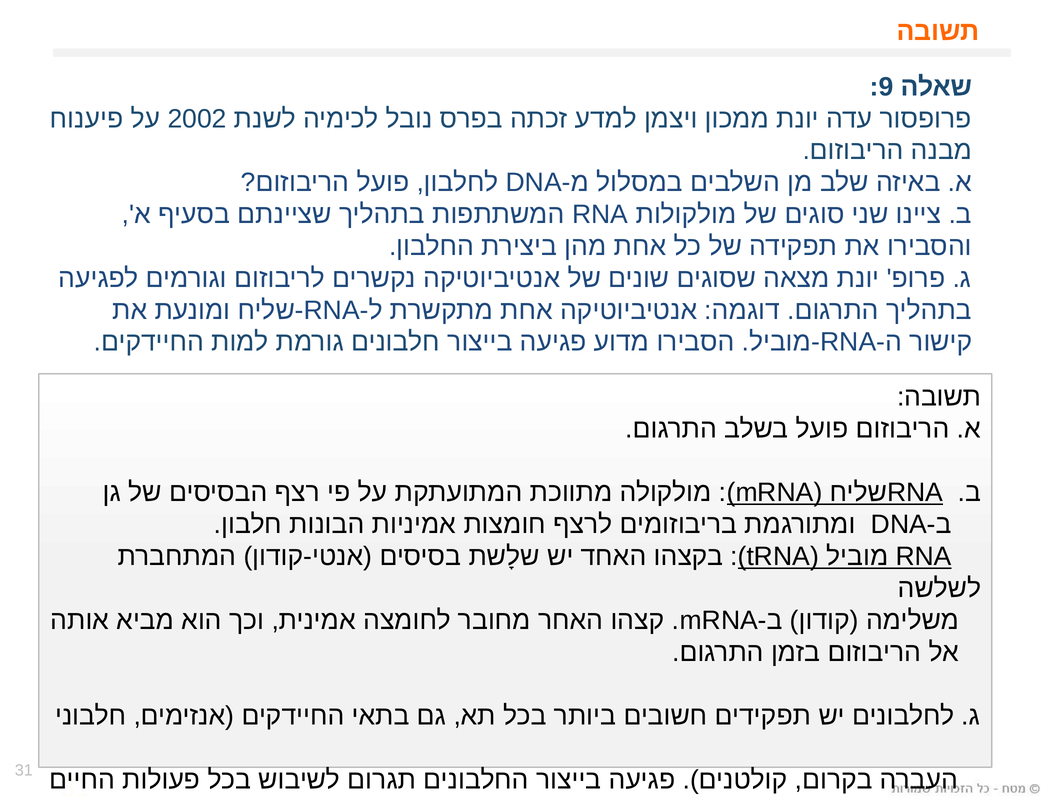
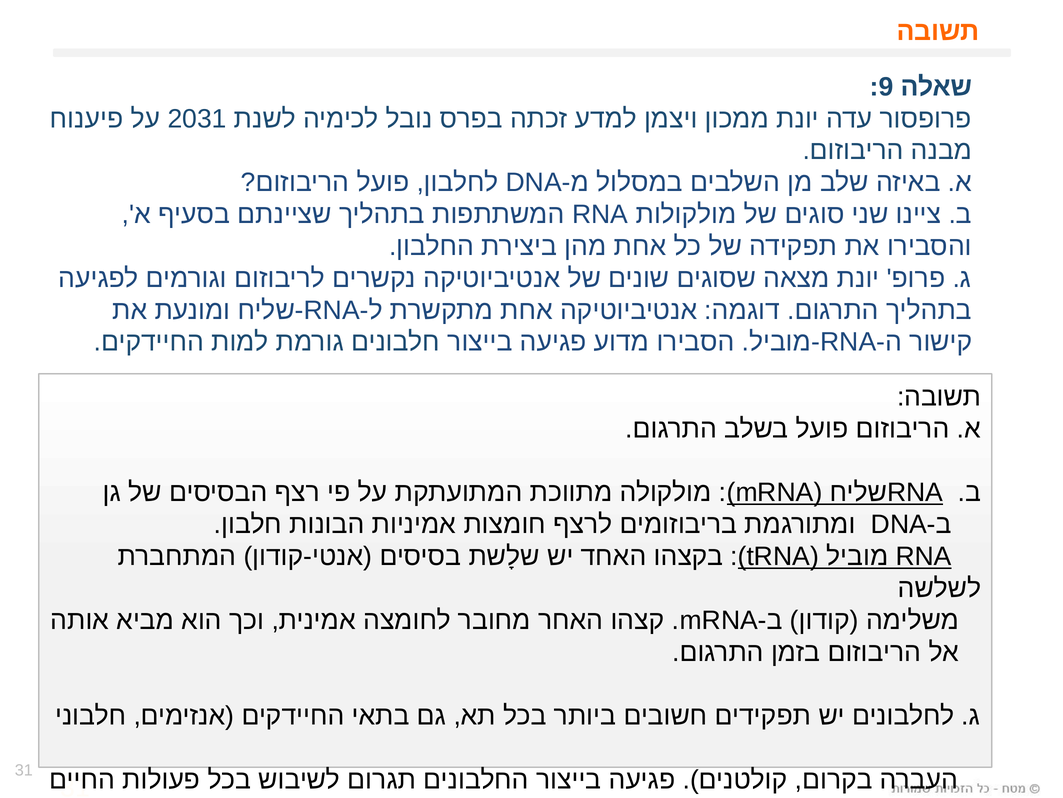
2002: 2002 -> 2031 (197, 119)
